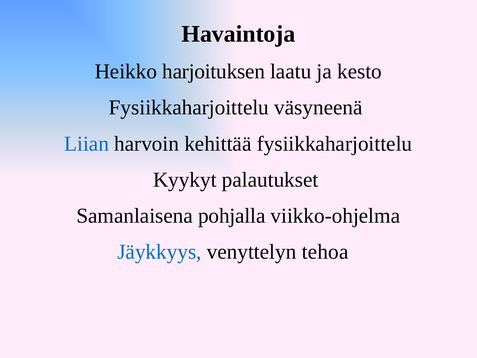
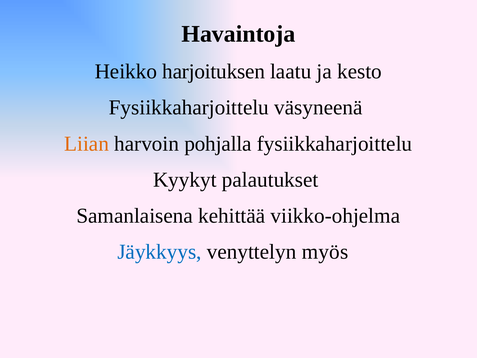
Liian colour: blue -> orange (87, 144)
kehittää: kehittää -> pohjalla (218, 144)
pohjalla: pohjalla -> kehittää (232, 216)
tehoa: tehoa -> myös (325, 252)
